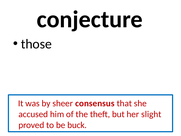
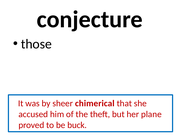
consensus: consensus -> chimerical (95, 103)
slight: slight -> plane (151, 114)
